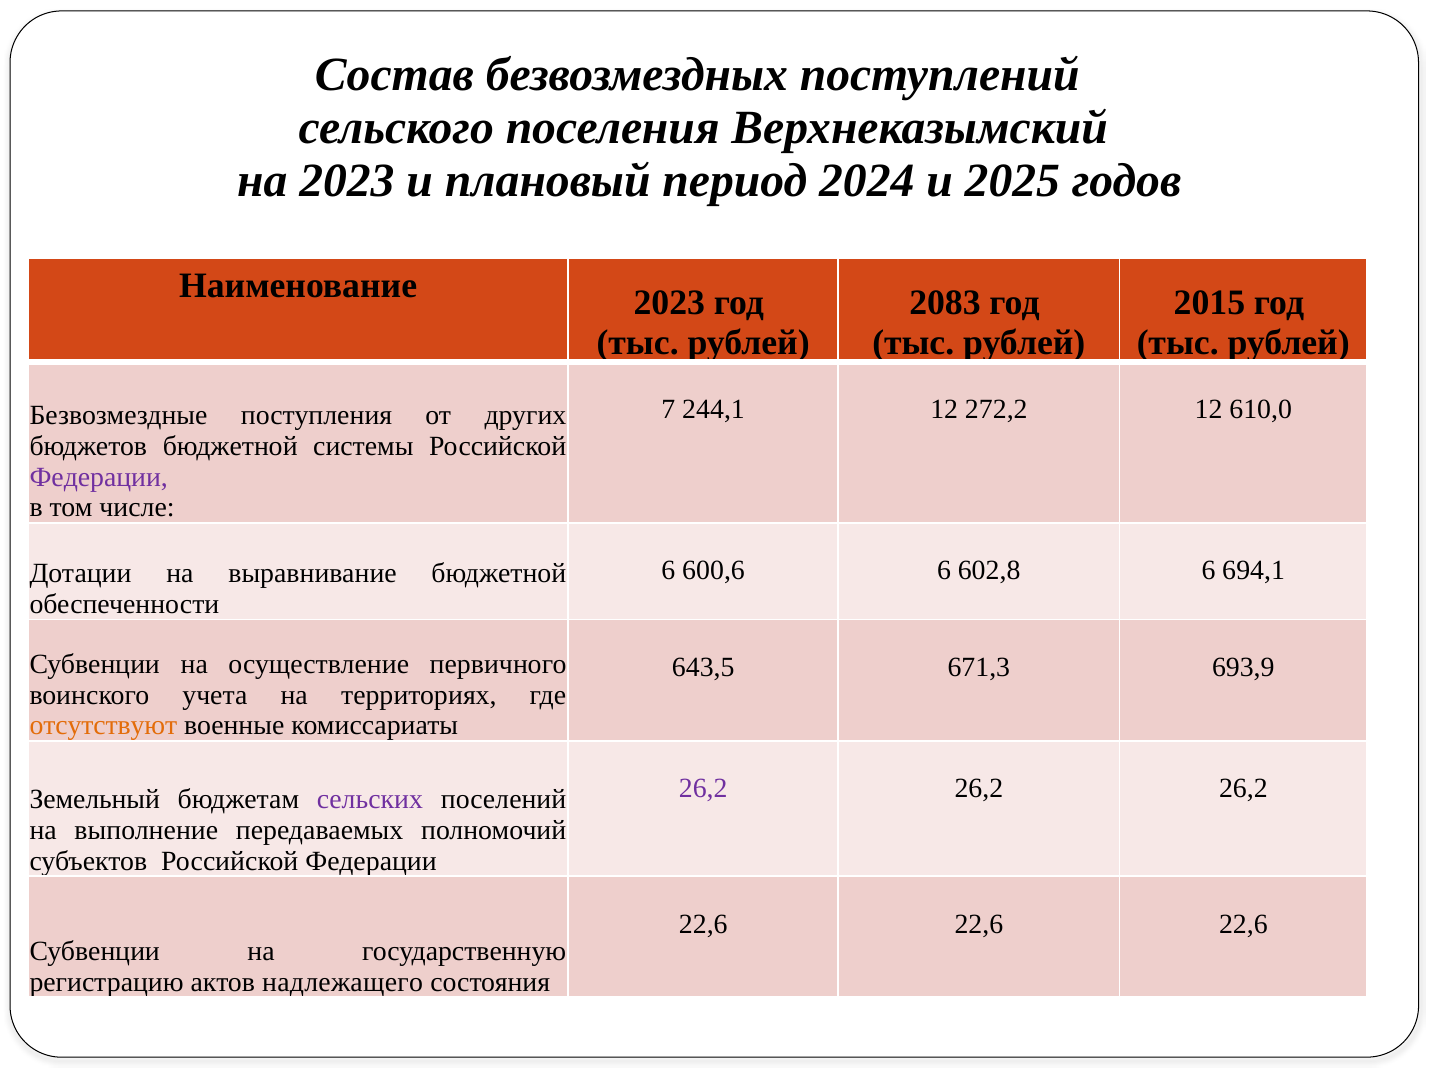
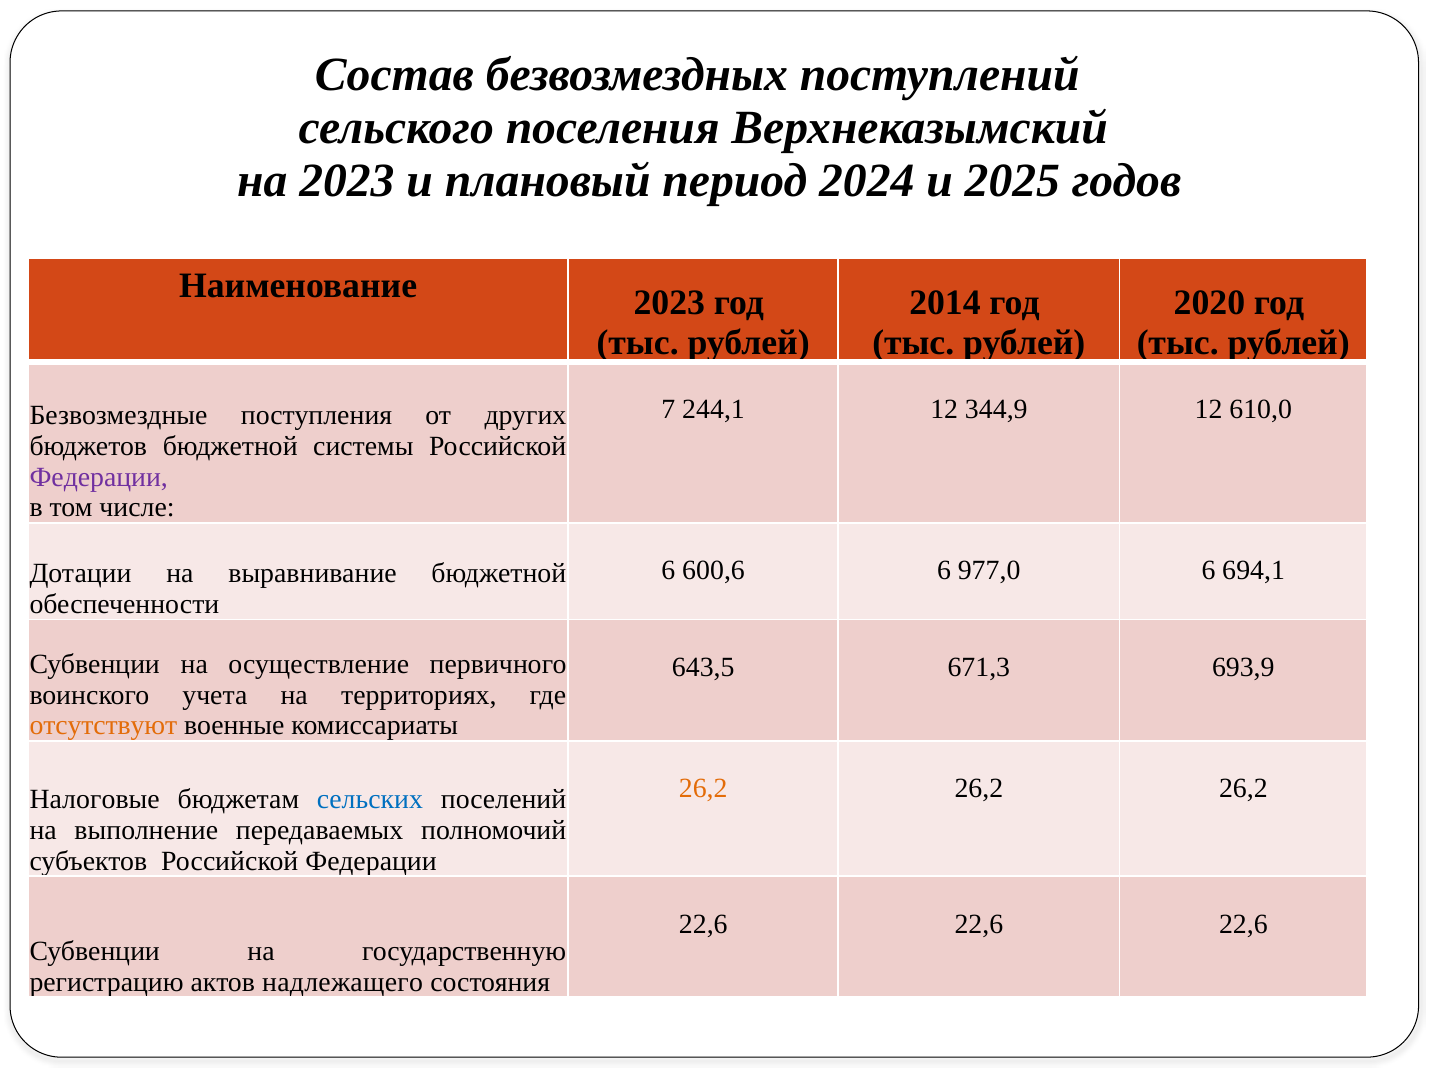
2083: 2083 -> 2014 (945, 303)
2015: 2015 -> 2020 (1209, 303)
272,2: 272,2 -> 344,9 (996, 410)
602,8: 602,8 -> 977,0 (989, 570)
26,2 colour: purple -> orange (703, 789)
Земельный: Земельный -> Налоговые (95, 799)
сельских colour: purple -> blue (370, 799)
